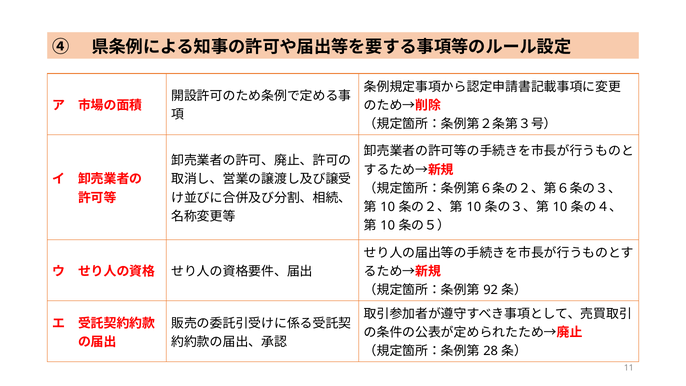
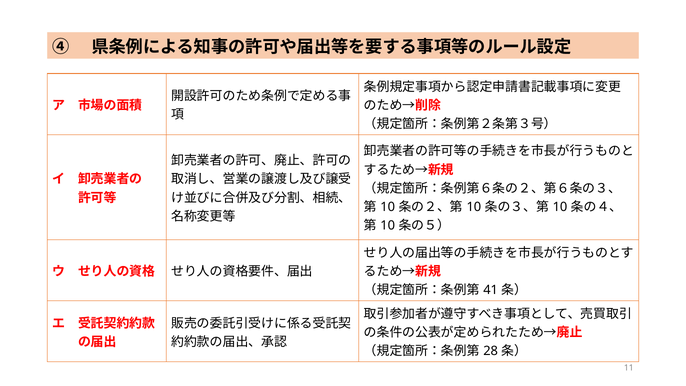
92: 92 -> 41 (491, 290)
